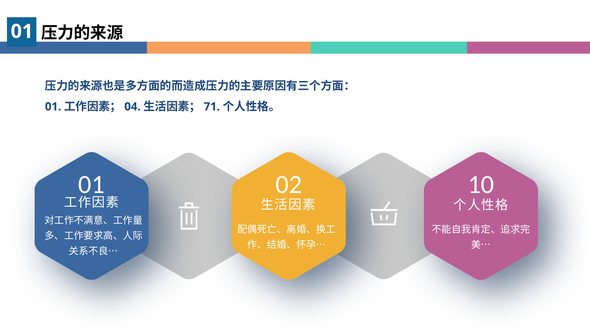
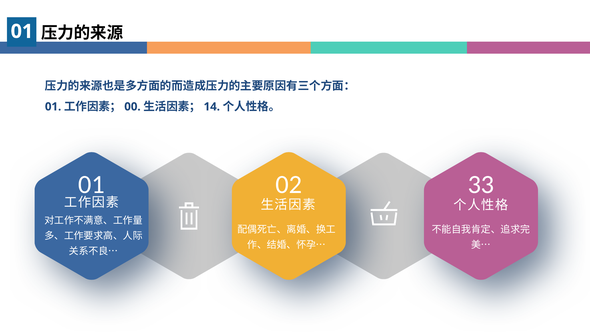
04: 04 -> 00 (132, 107)
71: 71 -> 14 (212, 107)
10: 10 -> 33 (481, 184)
